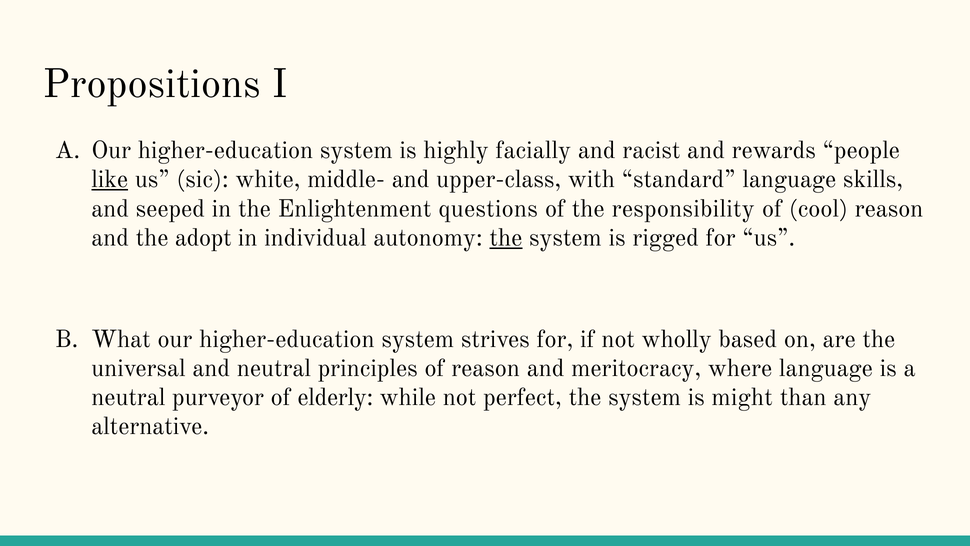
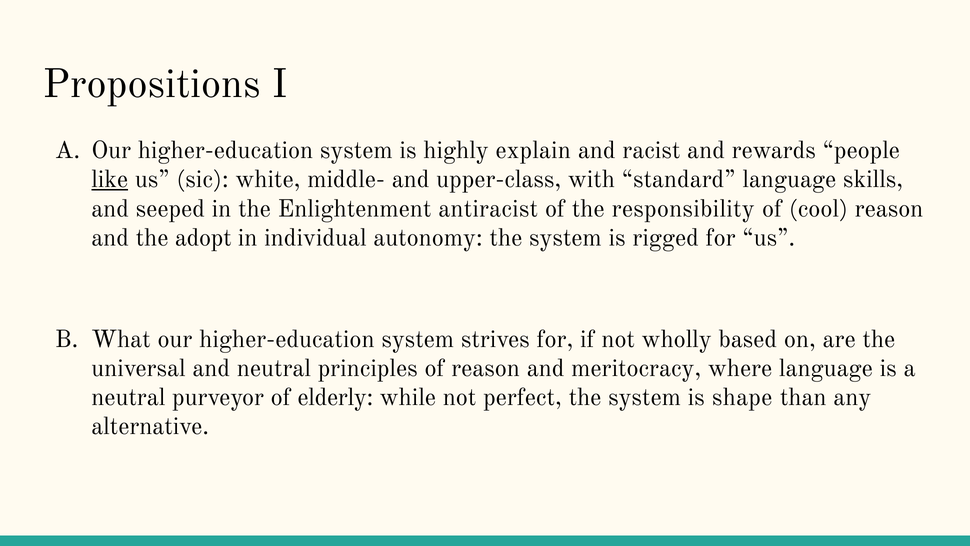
facially: facially -> explain (533, 150)
questions: questions -> antiracist (488, 208)
the underline: present -> none (506, 238)
might: might -> shape (742, 397)
